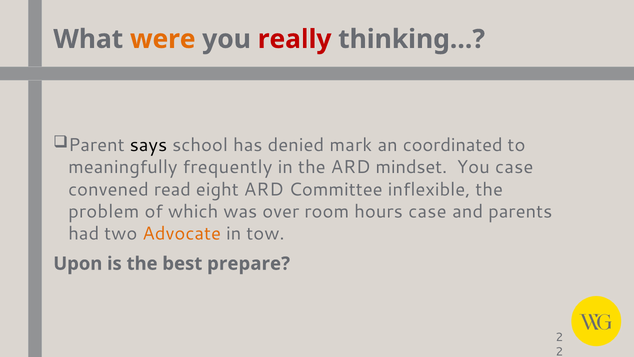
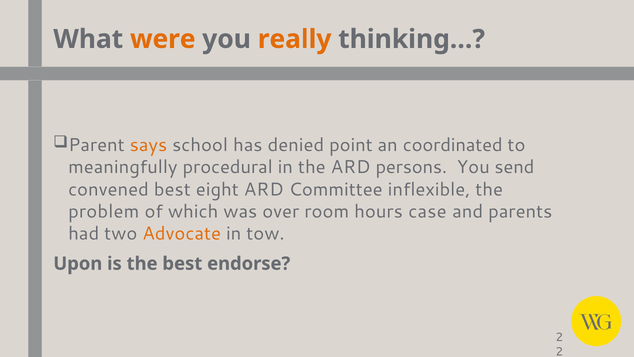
really colour: red -> orange (295, 39)
says colour: black -> orange (148, 145)
mark: mark -> point (351, 145)
frequently: frequently -> procedural (228, 167)
mindset: mindset -> persons (411, 167)
You case: case -> send (514, 167)
convened read: read -> best (172, 189)
prepare: prepare -> endorse (249, 263)
